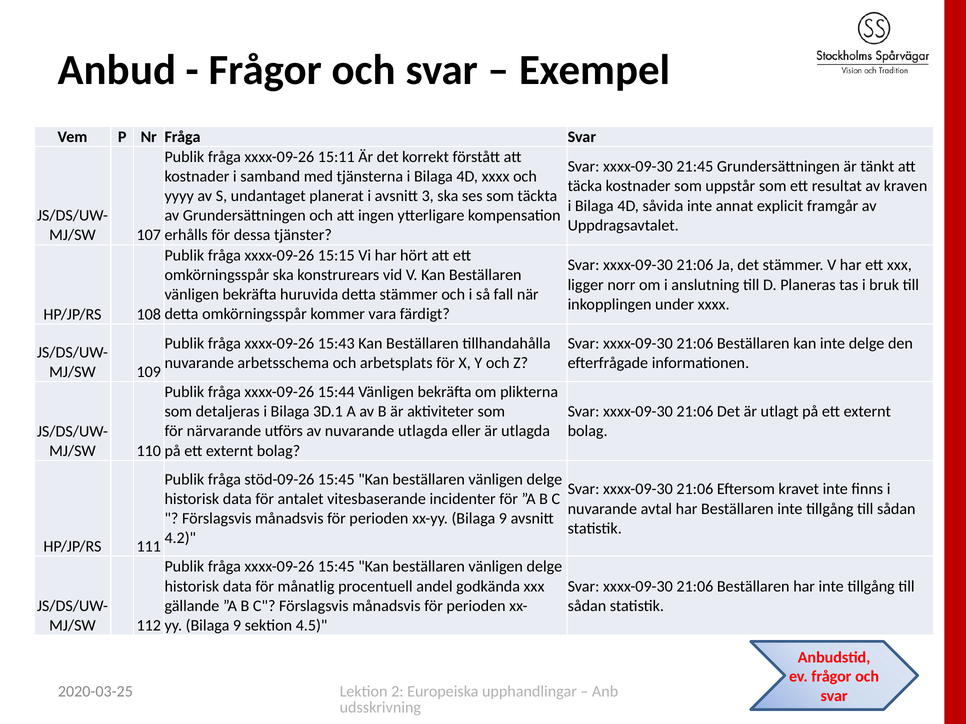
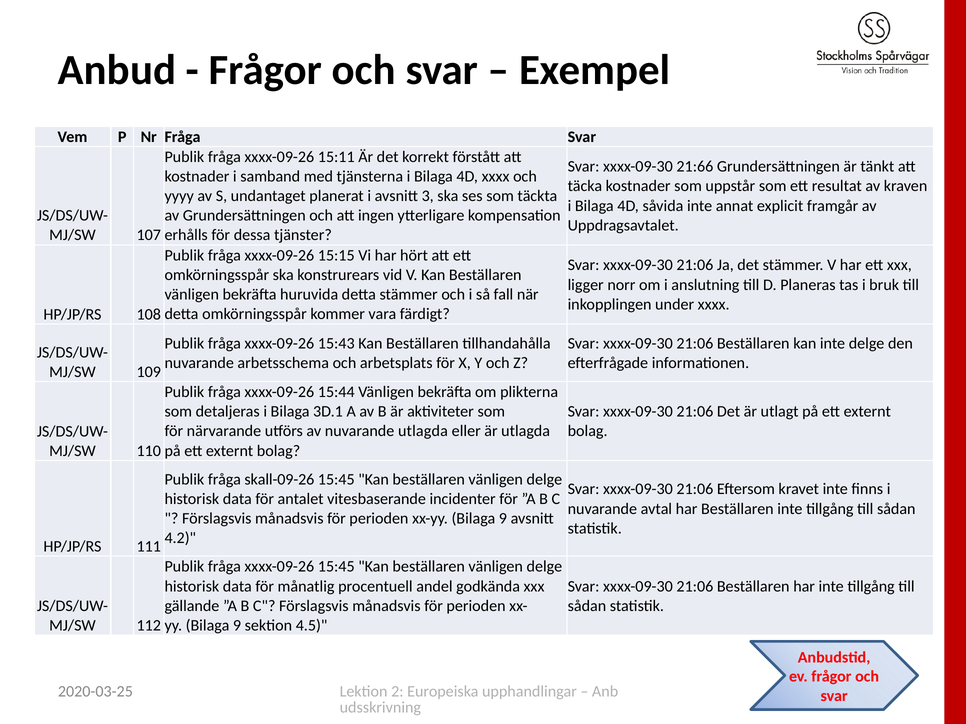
21:45: 21:45 -> 21:66 (695, 167)
stöd-09-26: stöd-09-26 -> skall-09-26 (279, 480)
